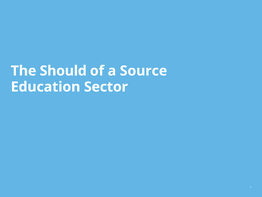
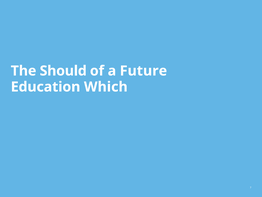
Source: Source -> Future (143, 71)
Sector: Sector -> Which (106, 87)
